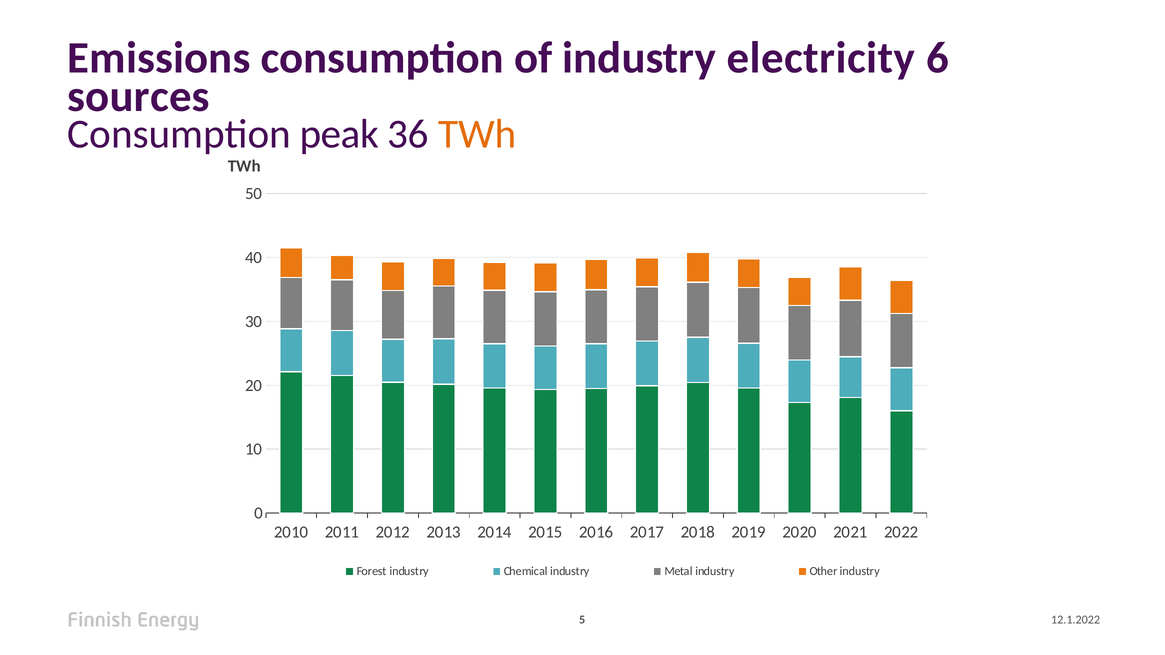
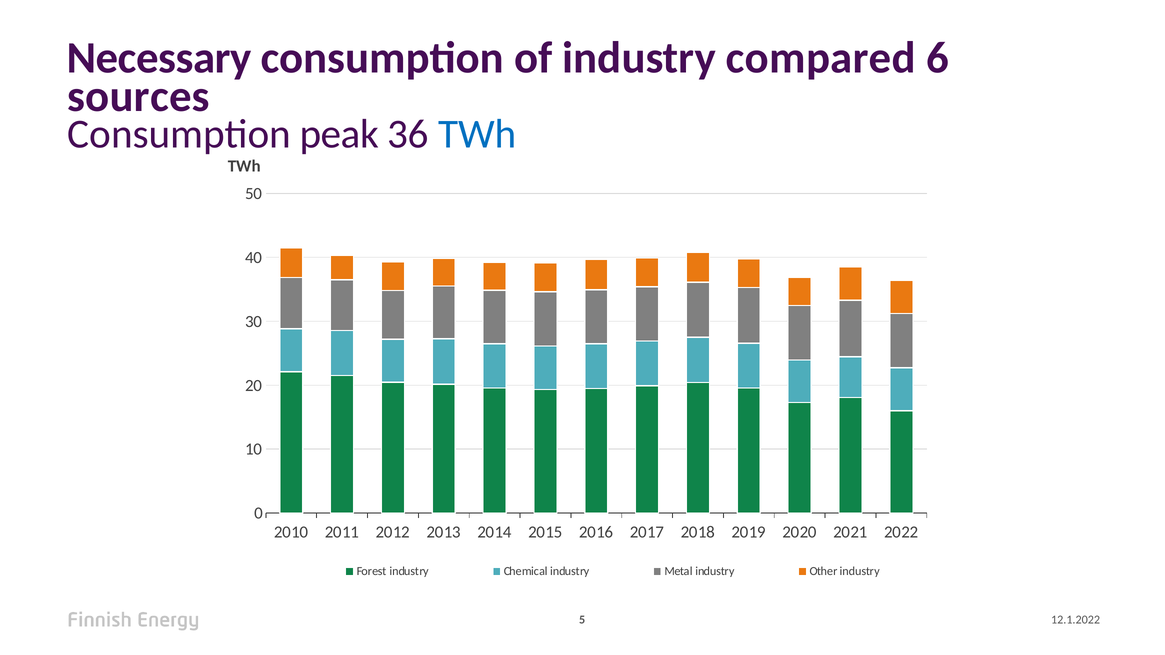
Emissions: Emissions -> Necessary (159, 58)
electricity: electricity -> compared (821, 58)
TWh colour: orange -> blue (477, 134)
